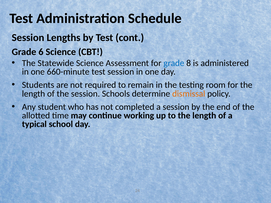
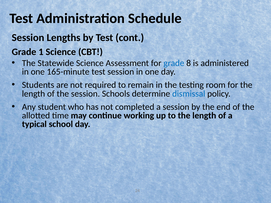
6: 6 -> 1 (41, 52)
660-minute: 660-minute -> 165-minute (68, 72)
dismissal colour: orange -> blue (189, 94)
